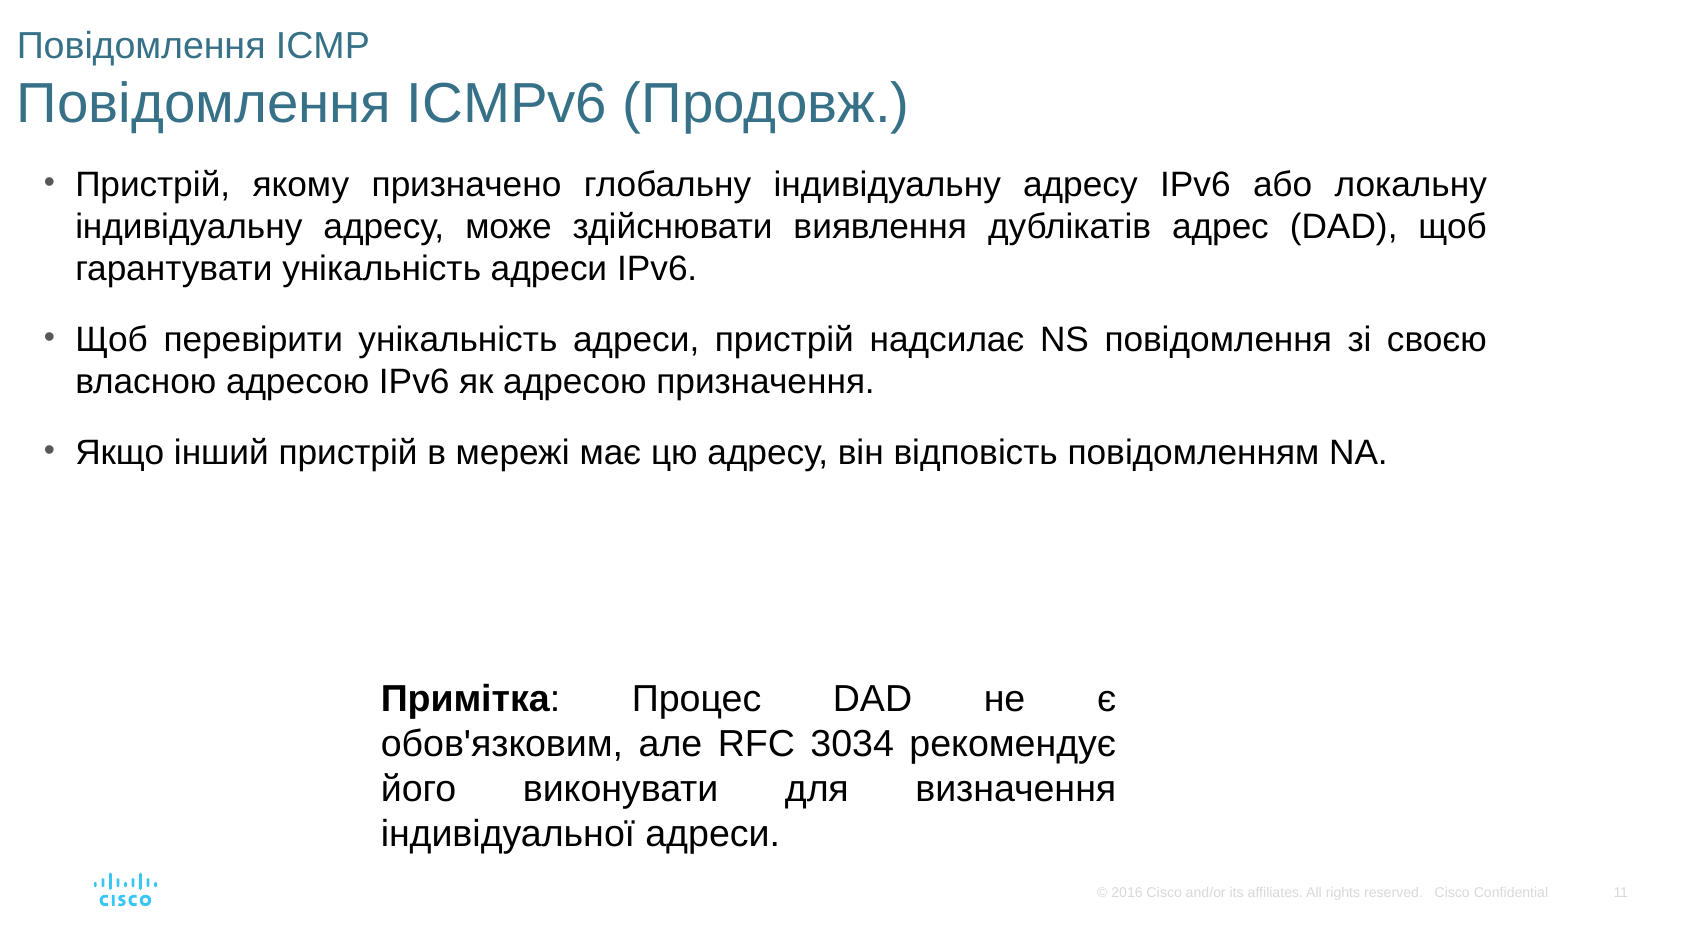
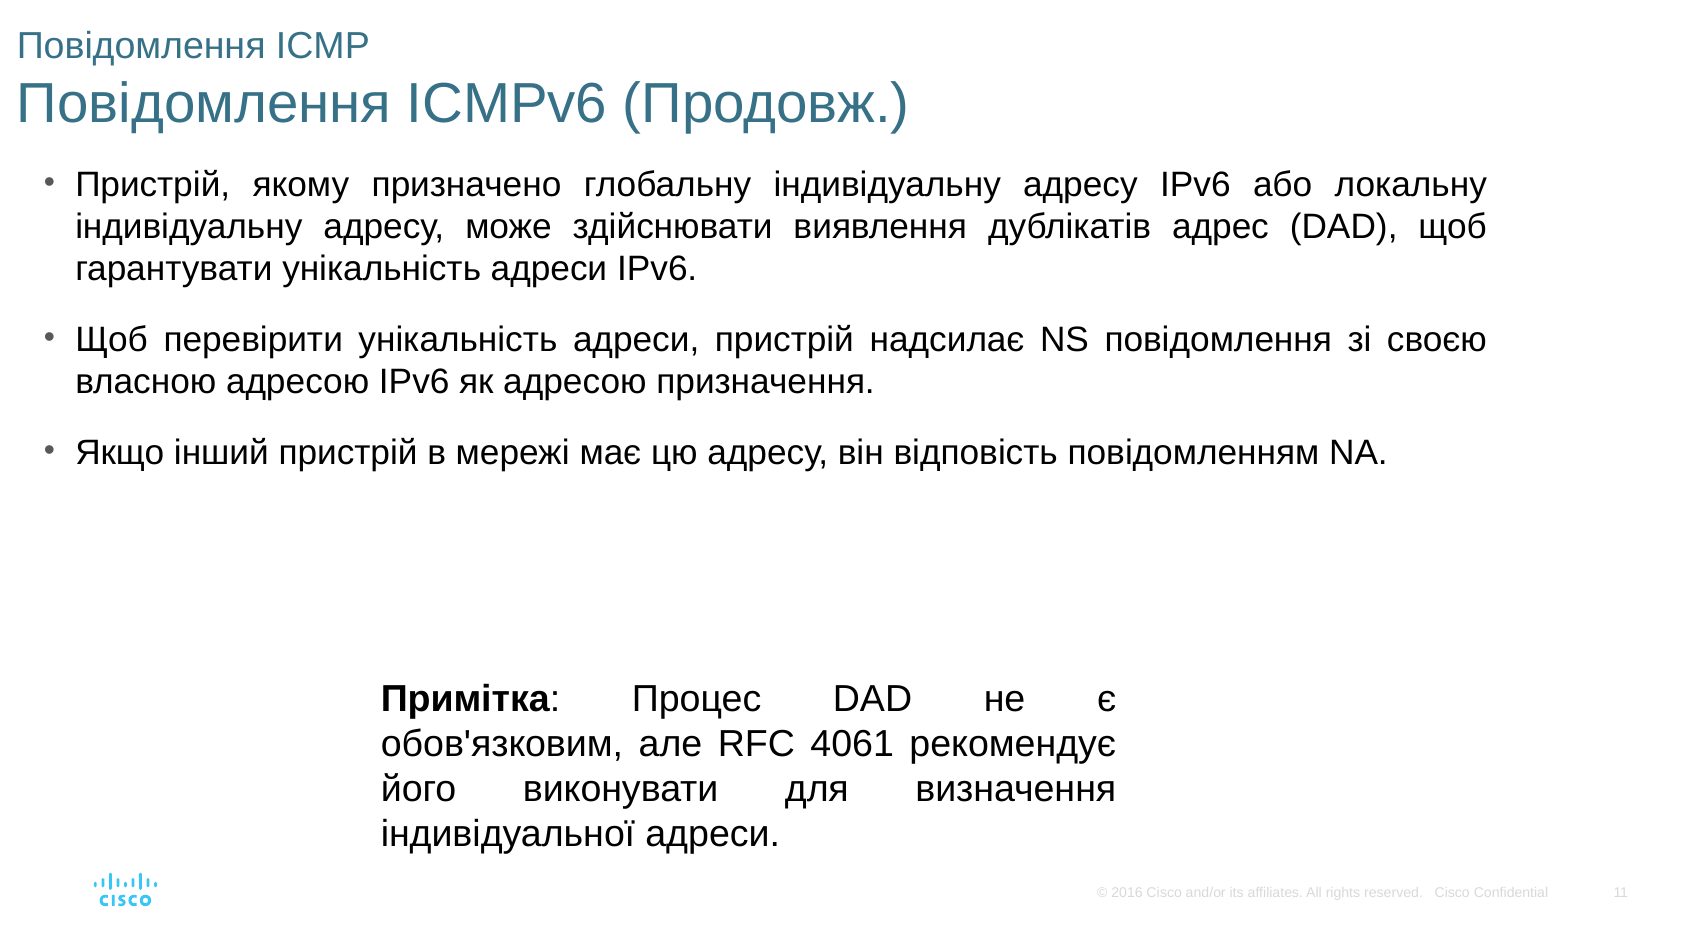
3034: 3034 -> 4061 (852, 744)
